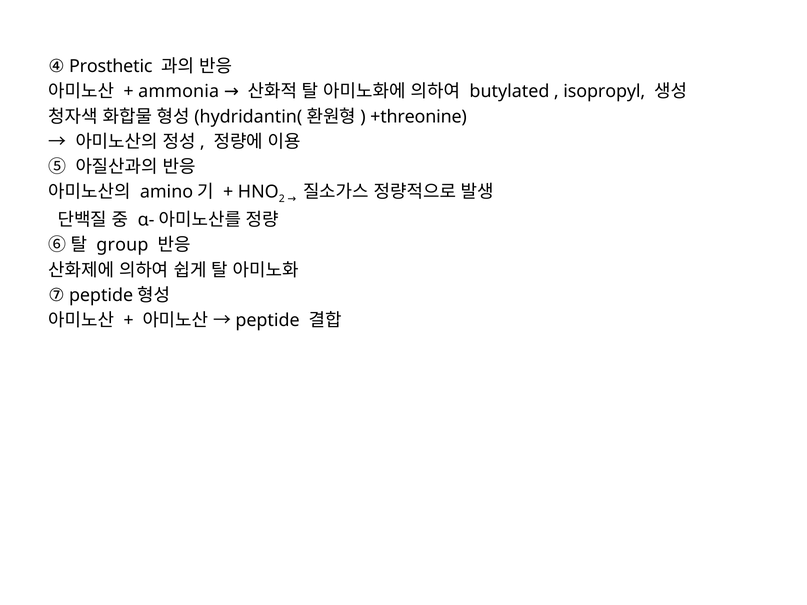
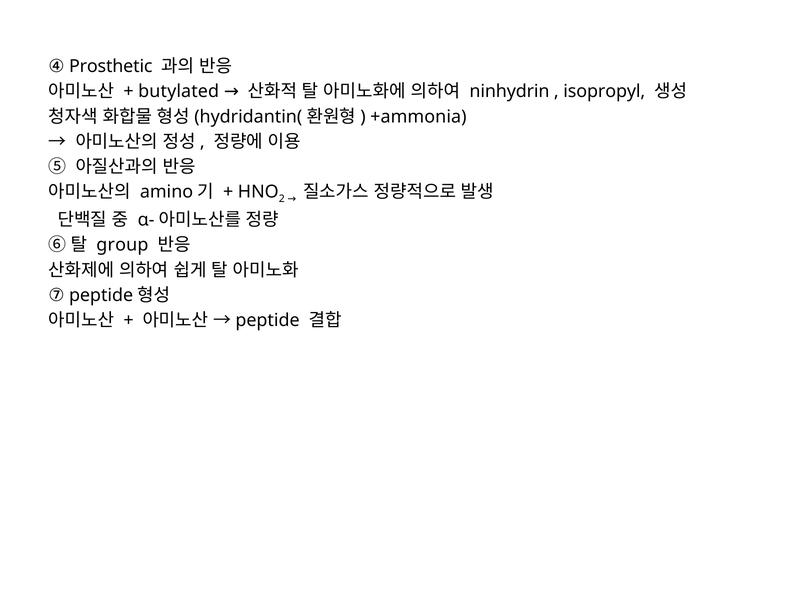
ammonia: ammonia -> butylated (179, 92)
butylated: butylated -> ninhydrin (510, 92)
+threonine: +threonine -> +ammonia (418, 117)
